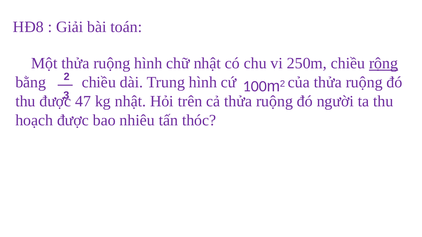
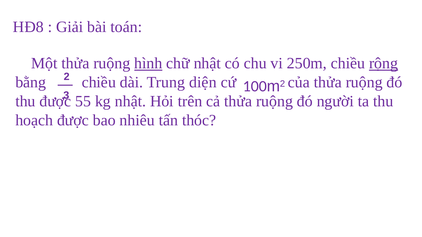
hình underline: none -> present (148, 64)
Trung hình: hình -> diện (203, 83)
47: 47 -> 55 (83, 102)
